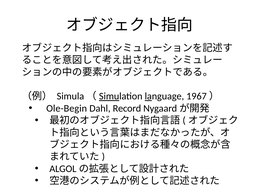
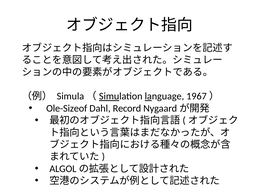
Ole-Begin: Ole-Begin -> Ole-Sizeof (67, 108)
